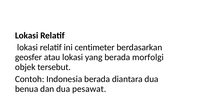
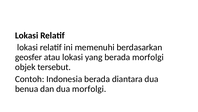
centimeter: centimeter -> memenuhi (95, 47)
dua pesawat: pesawat -> morfolgi (89, 88)
